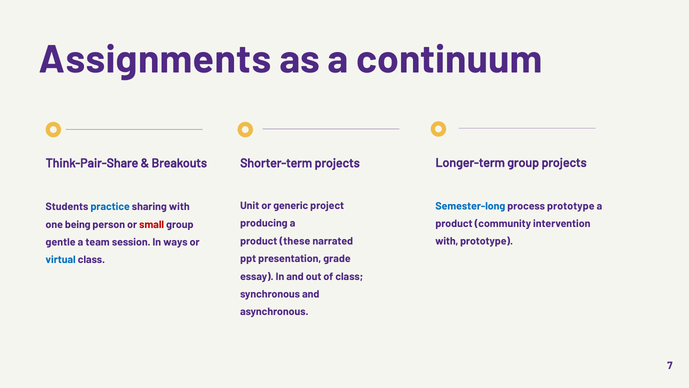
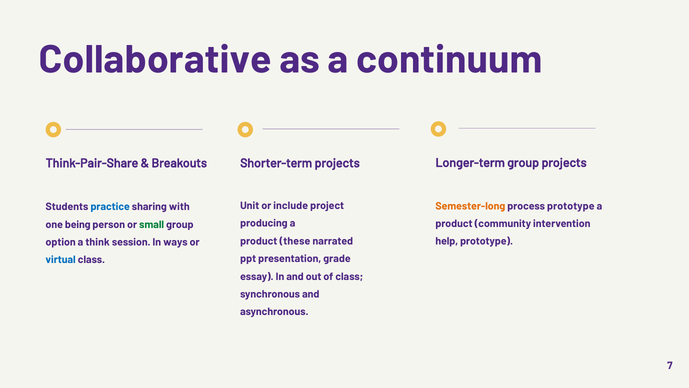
Assignments: Assignments -> Collaborative (155, 60)
generic: generic -> include (291, 206)
Semester-long colour: blue -> orange (470, 206)
small colour: red -> green (152, 224)
with: with -> help (447, 241)
gentle: gentle -> option (61, 242)
team: team -> think (98, 242)
